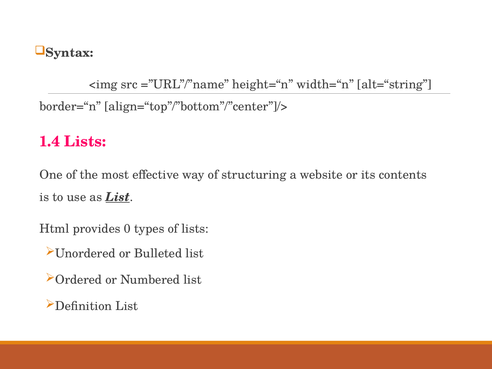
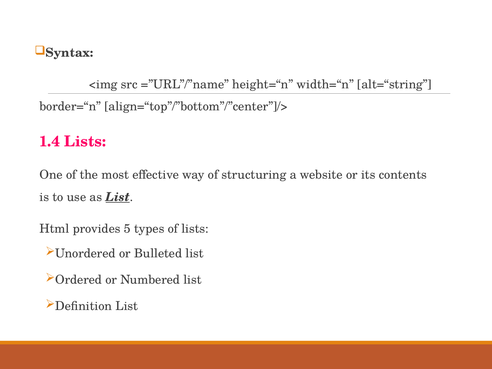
0: 0 -> 5 (127, 229)
